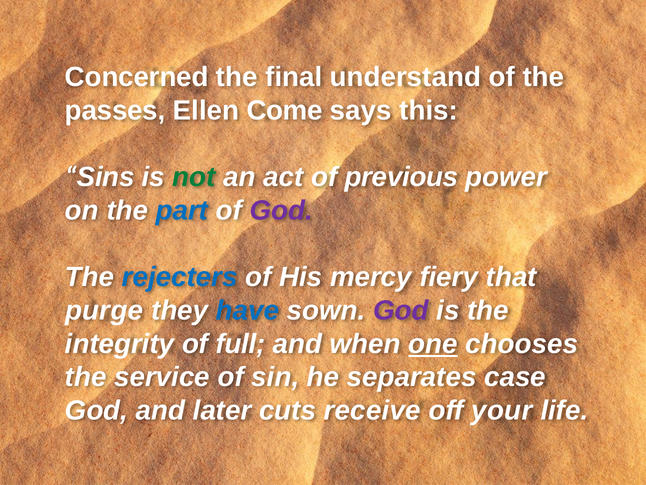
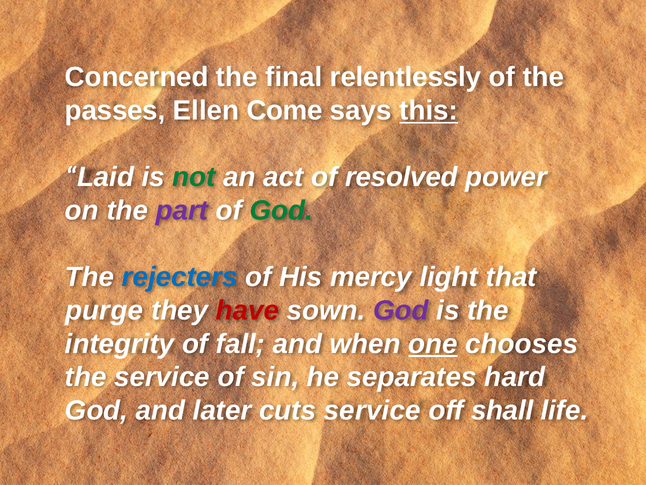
understand: understand -> relentlessly (406, 77)
this underline: none -> present (429, 111)
Sins: Sins -> Laid (106, 177)
previous: previous -> resolved (401, 177)
part colour: blue -> purple (182, 210)
God colour: purple -> green (281, 210)
fiery: fiery -> light (449, 277)
have colour: blue -> red (248, 310)
full: full -> fall (240, 344)
case: case -> hard (515, 377)
cuts receive: receive -> service (372, 410)
your: your -> shall (502, 410)
